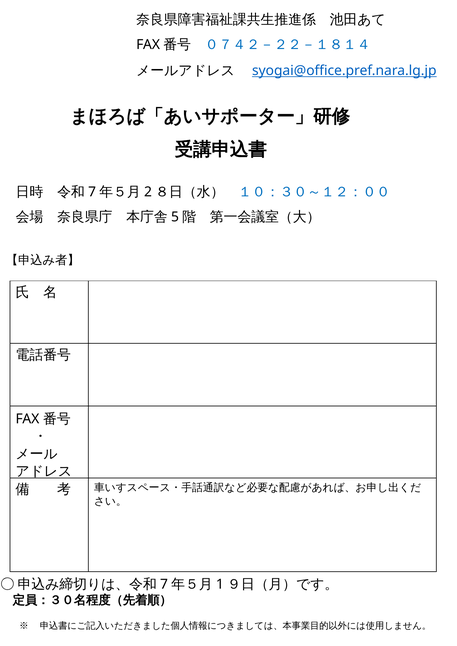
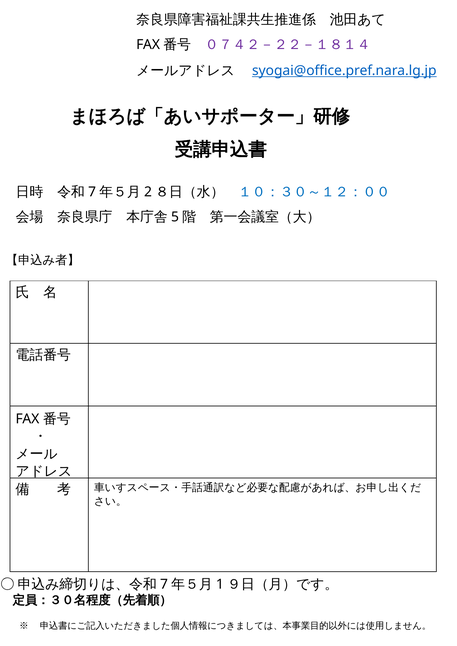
０７４２－２２－１８１４ colour: blue -> purple (288, 45)
